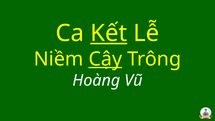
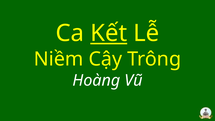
Cậy underline: present -> none (105, 59)
